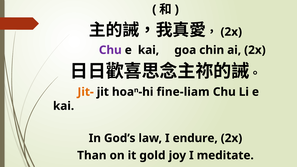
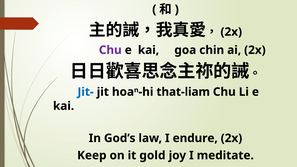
Jit- colour: orange -> blue (86, 92)
fine-liam: fine-liam -> that-liam (183, 92)
Than: Than -> Keep (92, 155)
